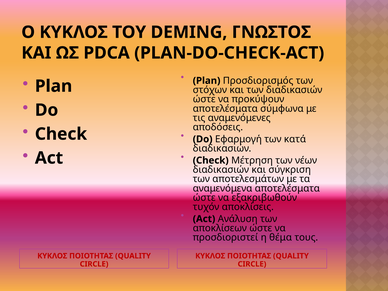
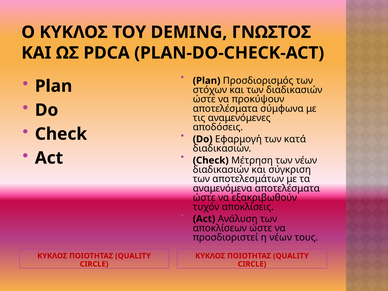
η θέμα: θέμα -> νέων (281, 237)
